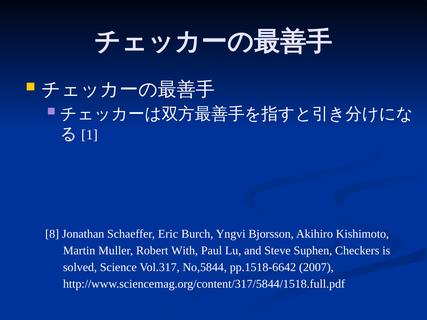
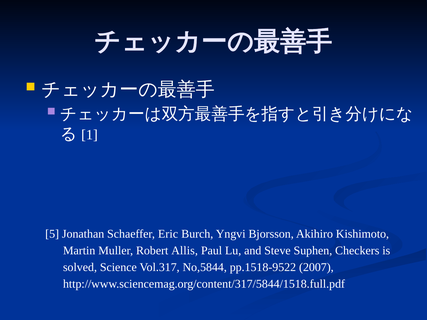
8: 8 -> 5 (52, 234)
With: With -> Allis (185, 251)
pp.1518-6642: pp.1518-6642 -> pp.1518-9522 (263, 267)
